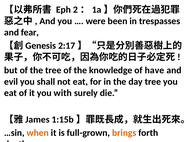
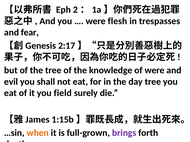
been: been -> flesh (117, 21)
of have: have -> were (155, 71)
with: with -> field (63, 93)
brings colour: orange -> purple (124, 133)
